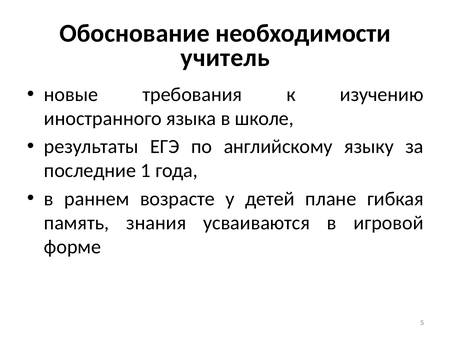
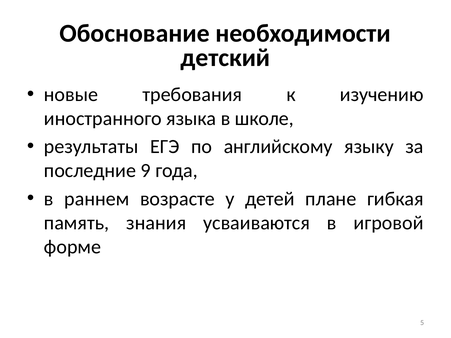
учитель: учитель -> детский (225, 58)
1: 1 -> 9 (146, 171)
